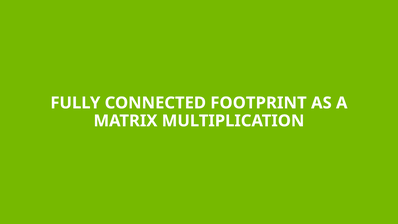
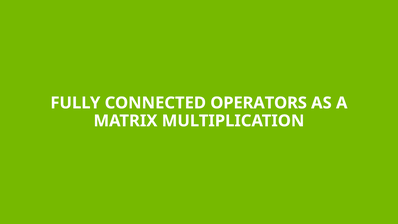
FOOTPRINT: FOOTPRINT -> OPERATORS (259, 103)
